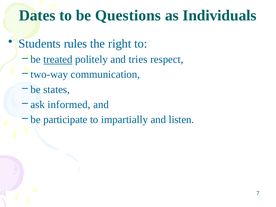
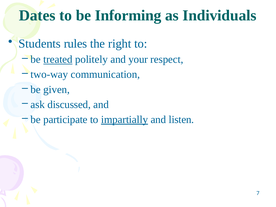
Questions: Questions -> Informing (128, 15)
tries: tries -> your (138, 59)
states: states -> given (57, 89)
informed: informed -> discussed (69, 105)
impartially underline: none -> present (125, 120)
